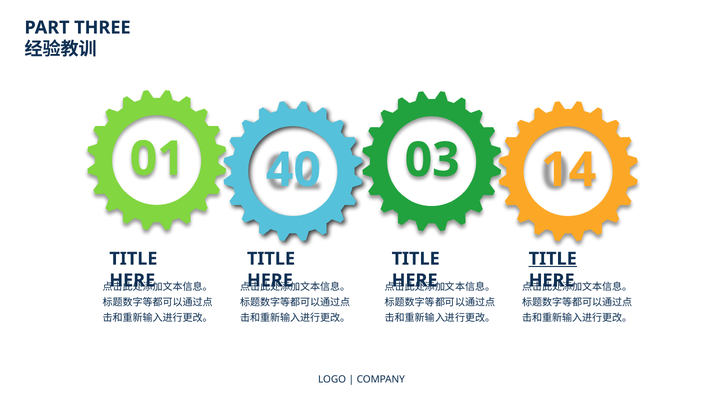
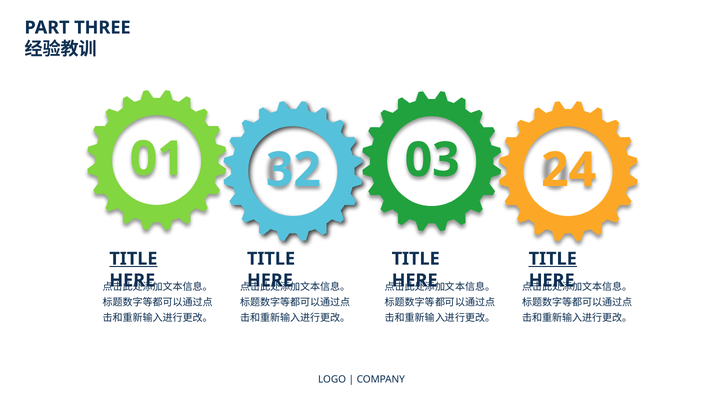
40: 40 -> 32 (293, 170)
14: 14 -> 24 (569, 170)
TITLE underline: none -> present (133, 259)
